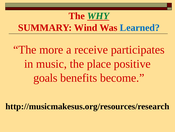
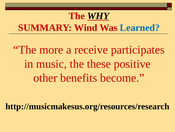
WHY colour: green -> black (98, 16)
place: place -> these (99, 64)
goals: goals -> other (45, 78)
